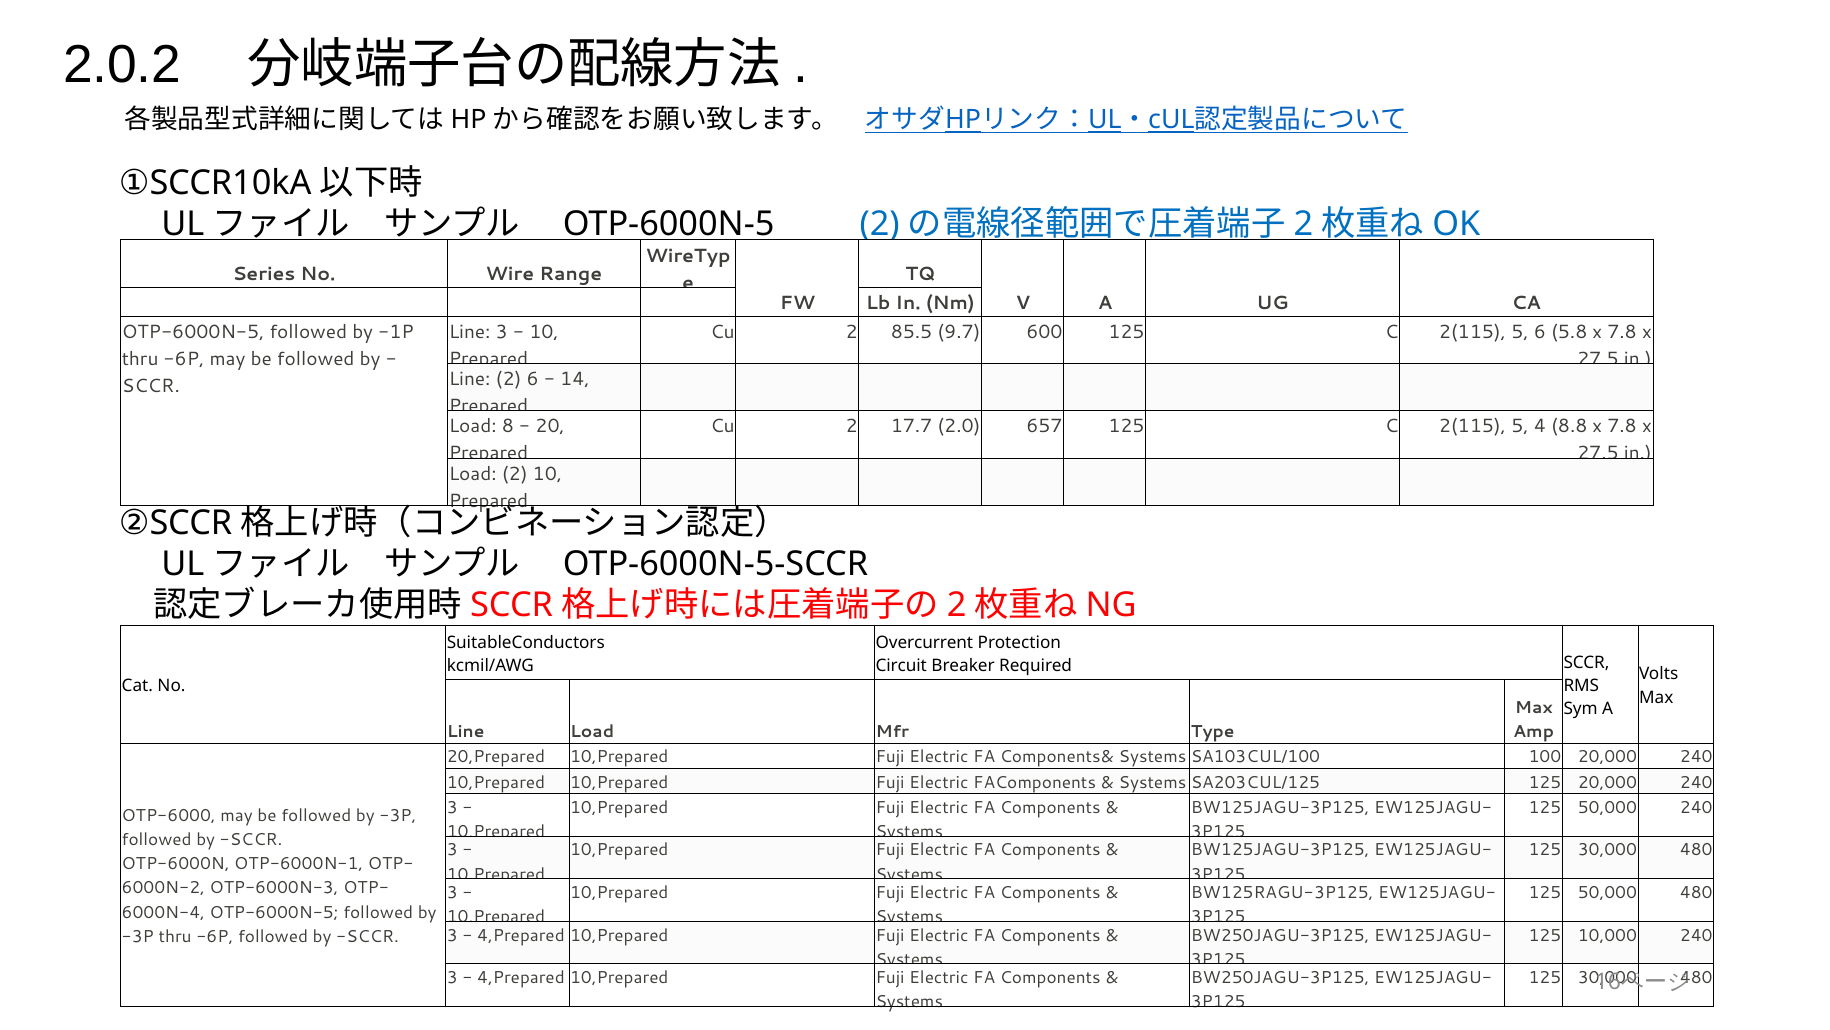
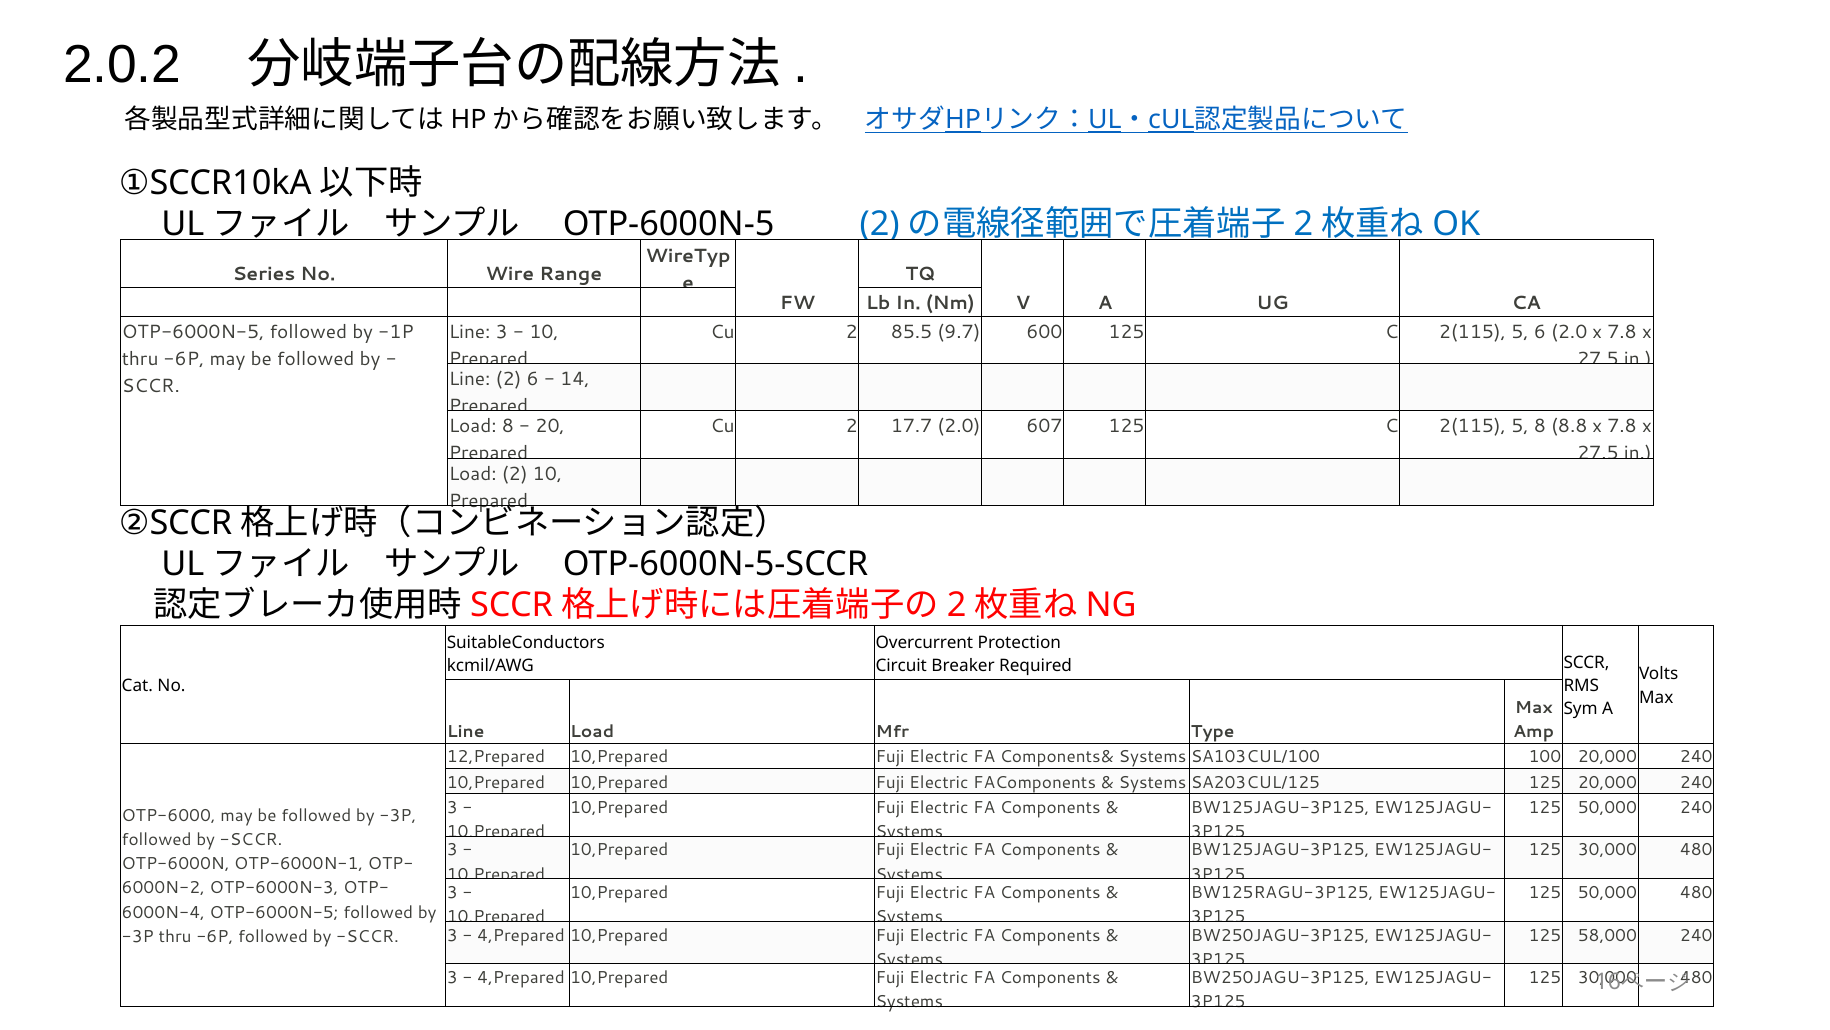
6 5.8: 5.8 -> 2.0 (1569, 332)
657: 657 -> 607 (1044, 426)
5 4: 4 -> 8 (1540, 426)
20,Prepared: 20,Prepared -> 12,Prepared (496, 757)
10,000: 10,000 -> 58,000 (1607, 935)
